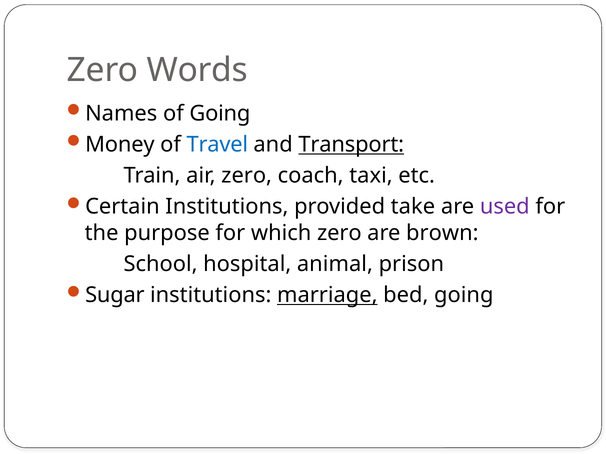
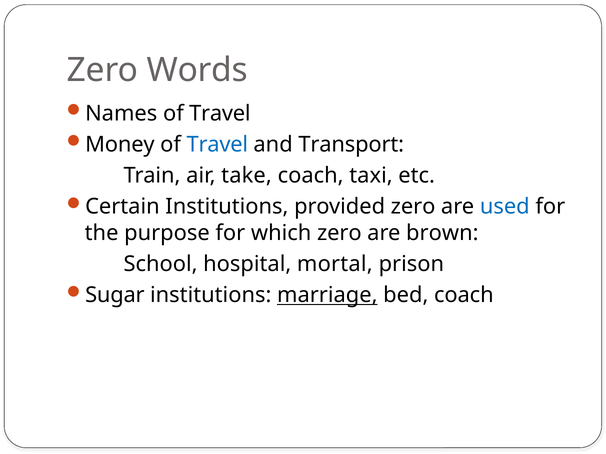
Names of Going: Going -> Travel (220, 114)
Transport underline: present -> none (351, 145)
air zero: zero -> take (247, 176)
provided take: take -> zero (413, 207)
used colour: purple -> blue (505, 207)
animal: animal -> mortal (335, 264)
bed going: going -> coach (464, 296)
